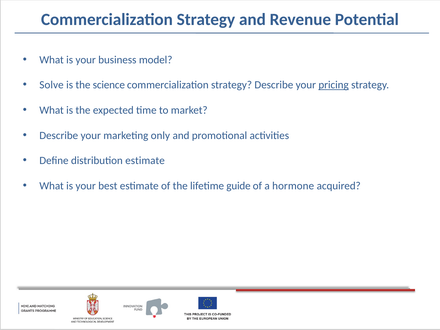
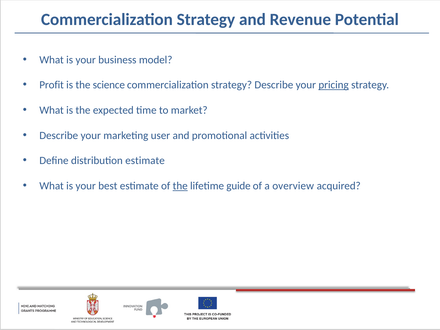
Solve: Solve -> Profit (52, 85)
only: only -> user (160, 135)
the underline: none -> present (180, 186)
hormone: hormone -> overview (293, 186)
